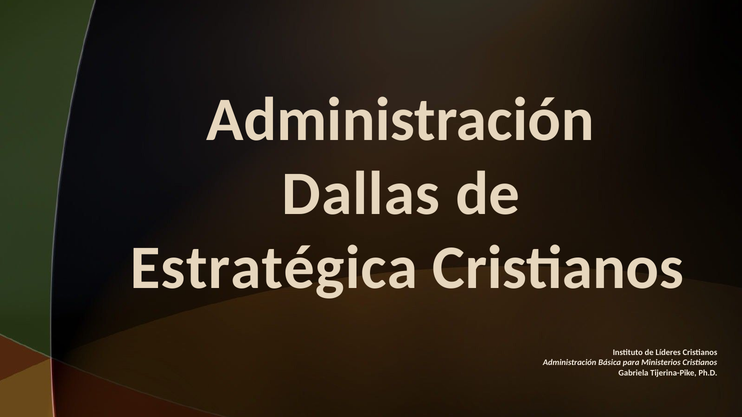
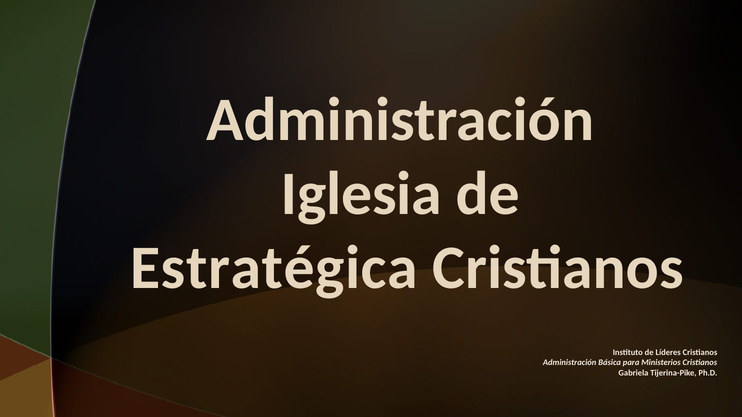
Dallas: Dallas -> Iglesia (361, 194)
